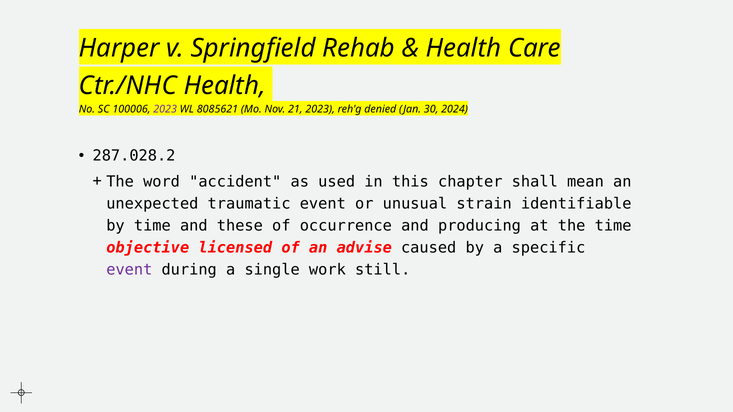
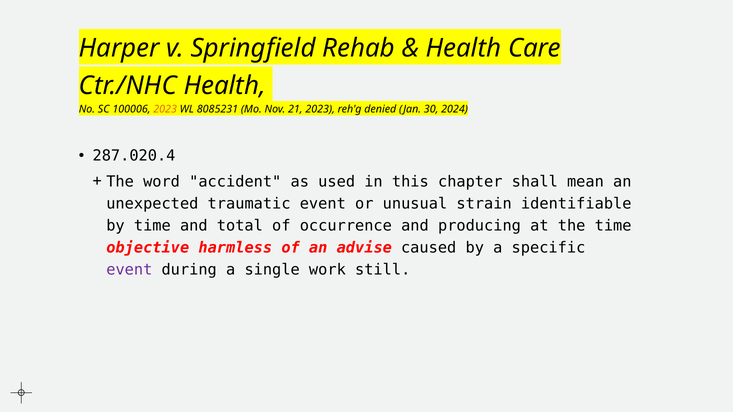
2023 colour: purple -> orange (165, 109)
8085621: 8085621 -> 8085231 (217, 109)
287.028.2: 287.028.2 -> 287.020.4 (134, 156)
these: these -> total (240, 226)
licensed: licensed -> harmless (235, 248)
